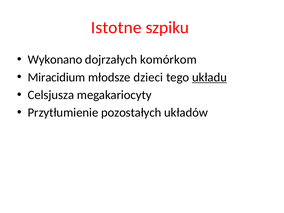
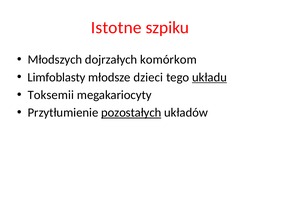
Wykonano: Wykonano -> Młodszych (55, 60)
Miracidium: Miracidium -> Limfoblasty (56, 77)
Celsjusza: Celsjusza -> Toksemii (51, 95)
pozostałych underline: none -> present (131, 113)
